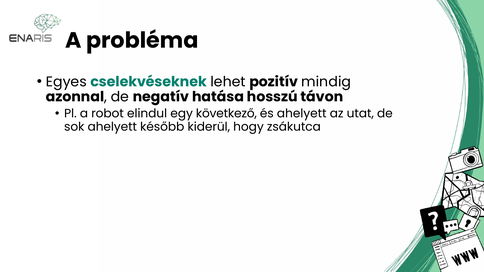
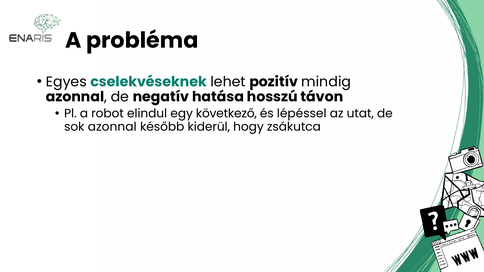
és ahelyett: ahelyett -> lépéssel (302, 114)
sok ahelyett: ahelyett -> azonnal (112, 127)
